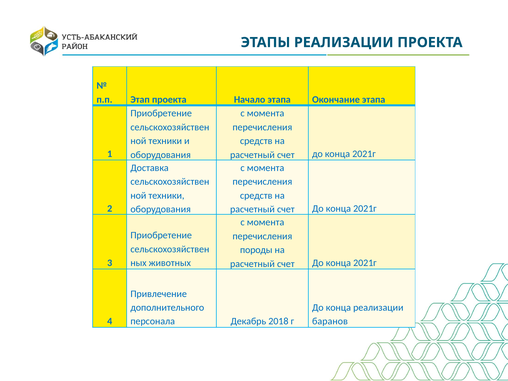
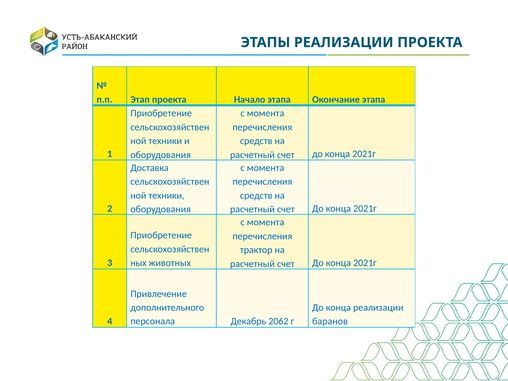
породы: породы -> трактор (256, 250)
2018: 2018 -> 2062 (278, 321)
